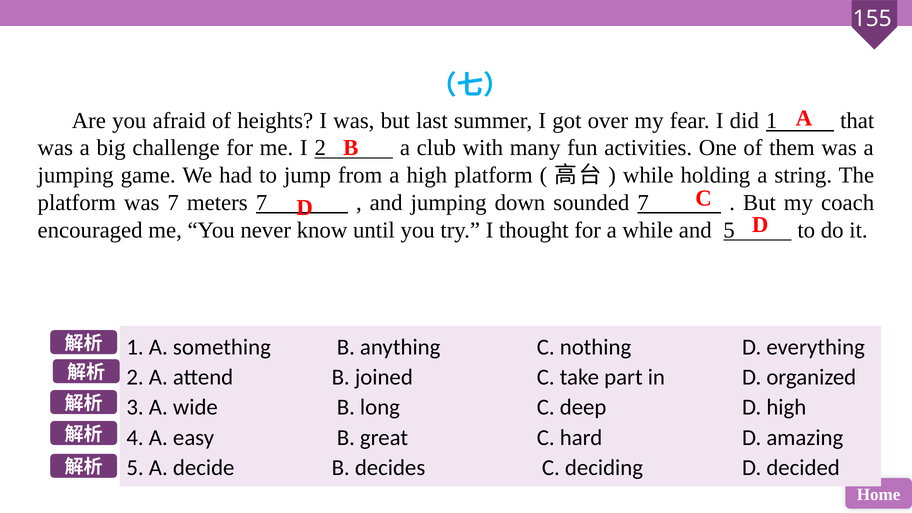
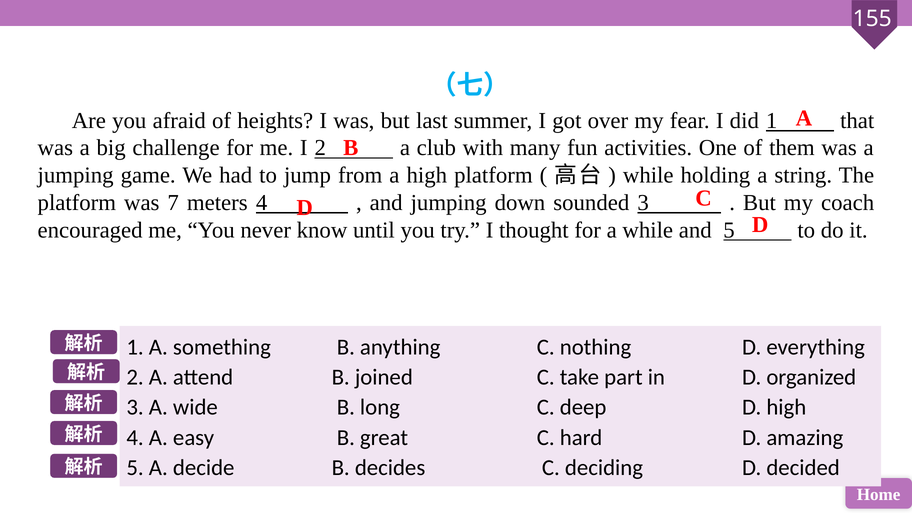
meters 7: 7 -> 4 (262, 203)
sounded 7: 7 -> 3 (643, 203)
